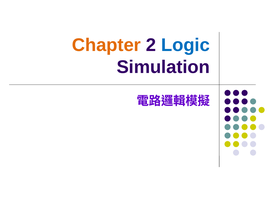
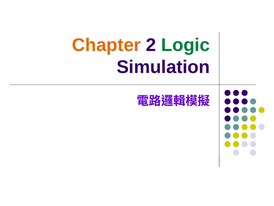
Logic colour: blue -> green (185, 45)
